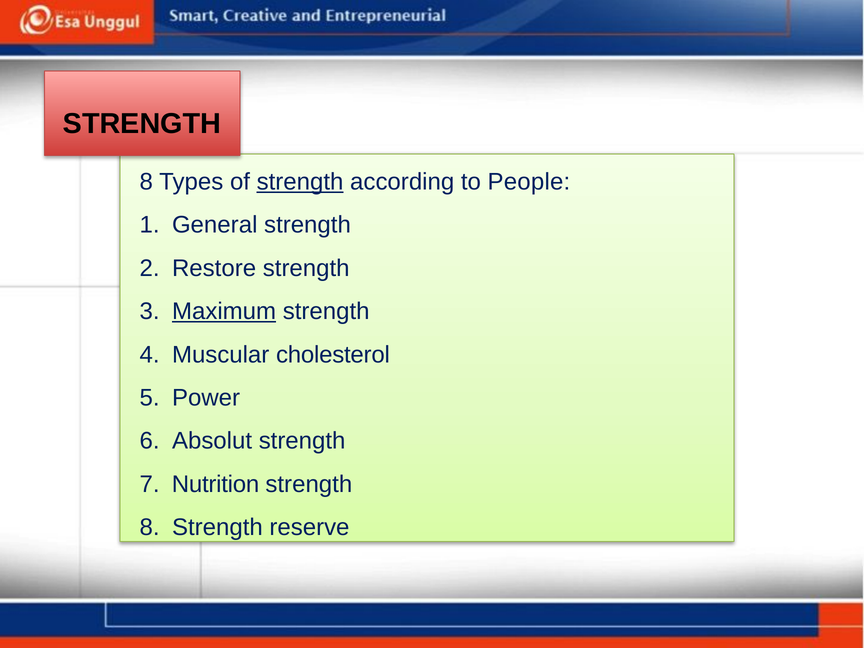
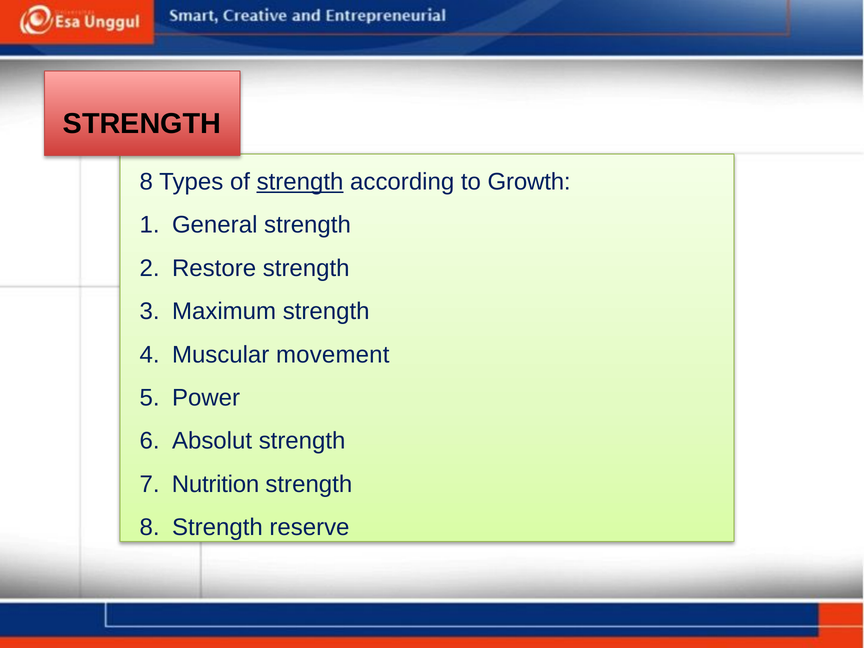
People: People -> Growth (529, 182)
Maximum underline: present -> none (224, 311)
cholesterol: cholesterol -> movement (333, 355)
